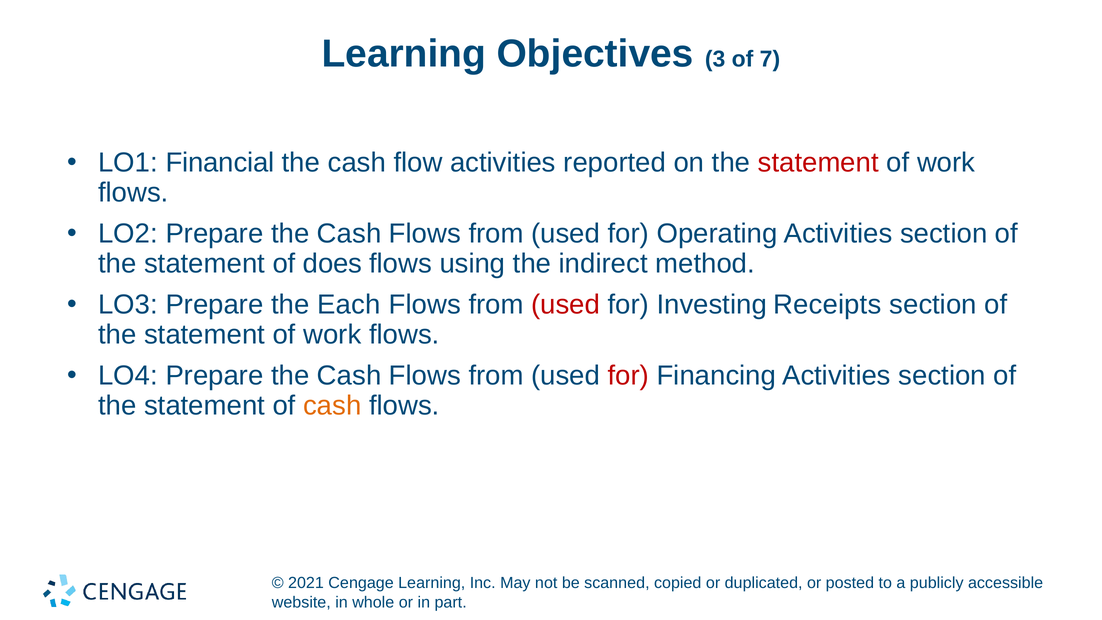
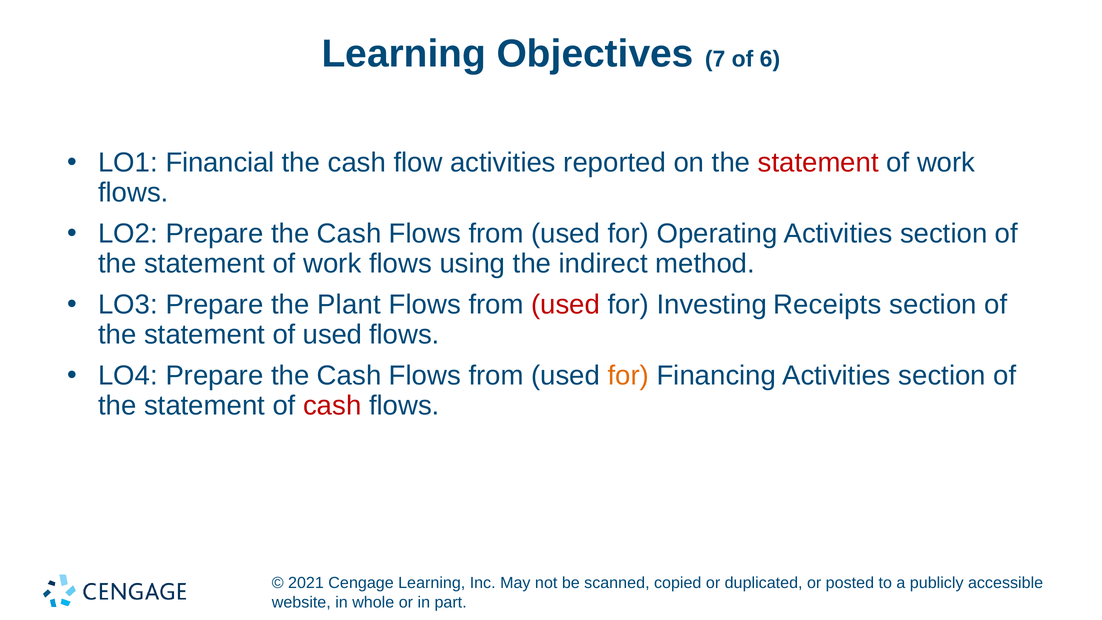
3: 3 -> 7 (715, 59)
7: 7 -> 6 (770, 59)
does: does -> work (332, 264)
Each: Each -> Plant (349, 305)
work: work -> used (332, 334)
for colour: red -> orange (628, 376)
cash colour: orange -> red (332, 405)
